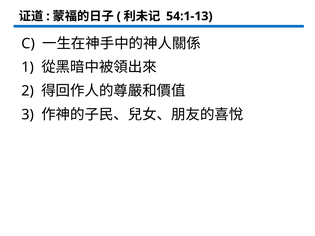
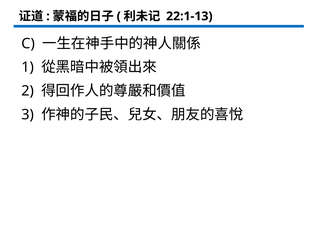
54:1-13: 54:1-13 -> 22:1-13 (189, 16)
